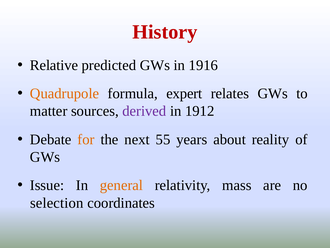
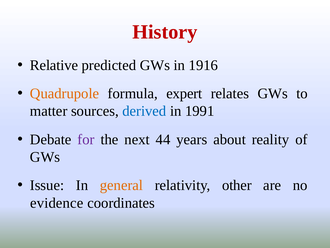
derived colour: purple -> blue (144, 111)
1912: 1912 -> 1991 (200, 111)
for colour: orange -> purple (86, 139)
55: 55 -> 44 (163, 139)
mass: mass -> other (237, 185)
selection: selection -> evidence (57, 203)
